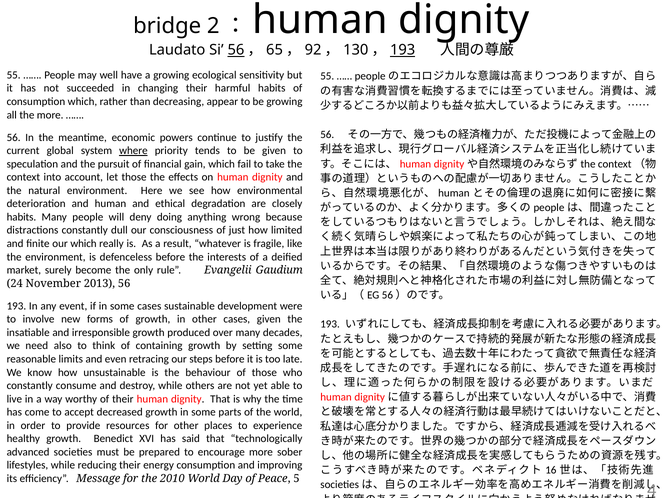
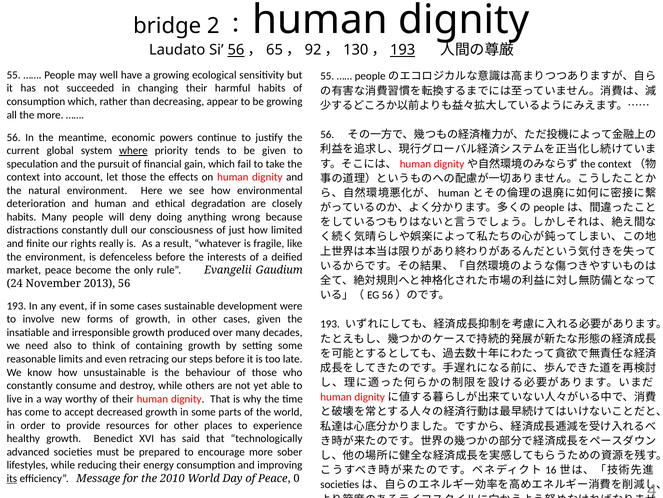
our which: which -> rights (83, 243)
market surely: surely -> peace (58, 270)
its underline: none -> present (12, 478)
5: 5 -> 0 (297, 478)
